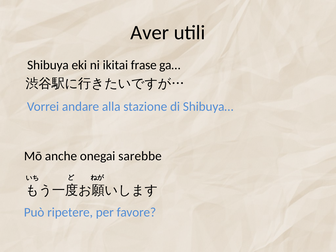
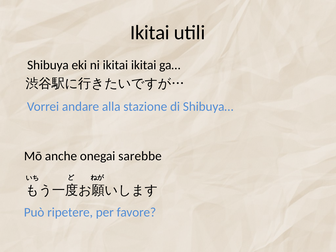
Aver: Aver -> Ikitai (150, 33)
ikitai frase: frase -> ikitai (144, 65)
